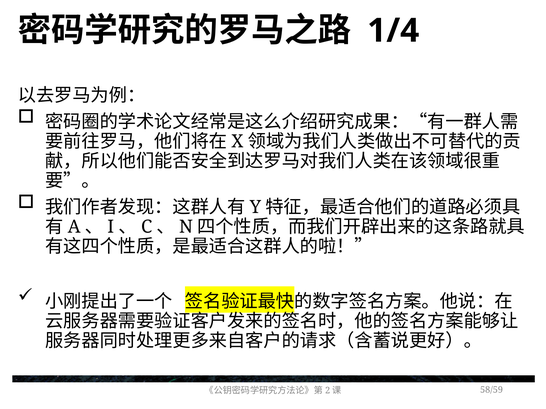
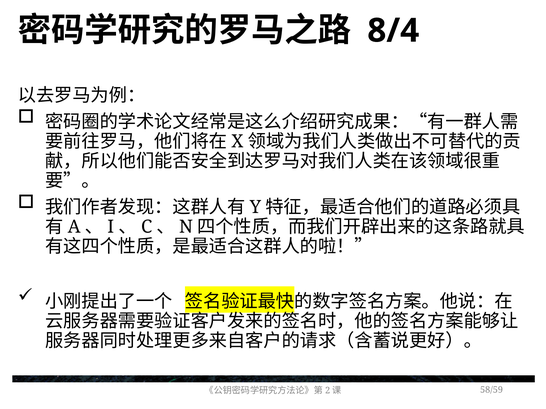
1/4: 1/4 -> 8/4 (393, 31)
